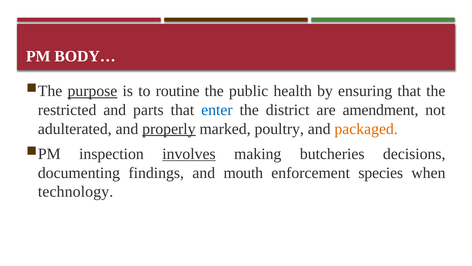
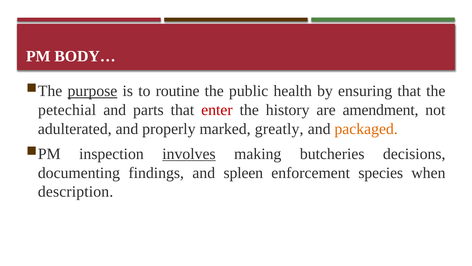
restricted: restricted -> petechial (67, 110)
enter colour: blue -> red (217, 110)
district: district -> history (288, 110)
properly underline: present -> none (169, 129)
poultry: poultry -> greatly (279, 129)
mouth: mouth -> spleen (243, 173)
technology: technology -> description (76, 191)
